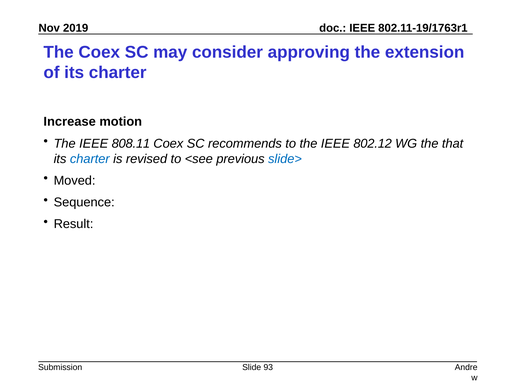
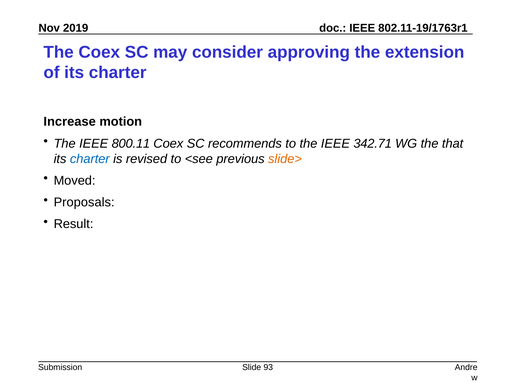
808.11: 808.11 -> 800.11 (131, 144)
802.12: 802.12 -> 342.71 (373, 144)
slide> colour: blue -> orange (285, 159)
Sequence: Sequence -> Proposals (84, 202)
